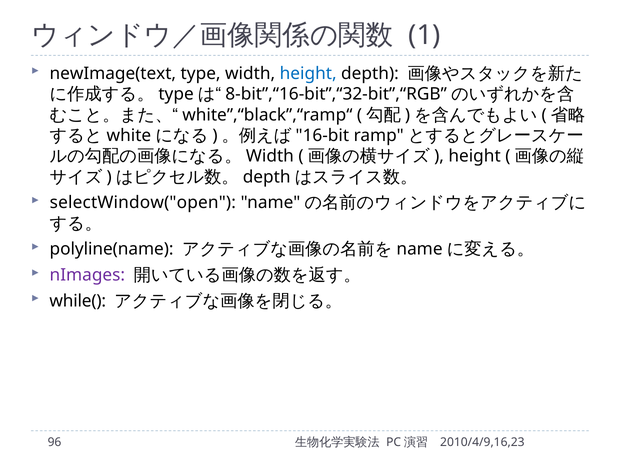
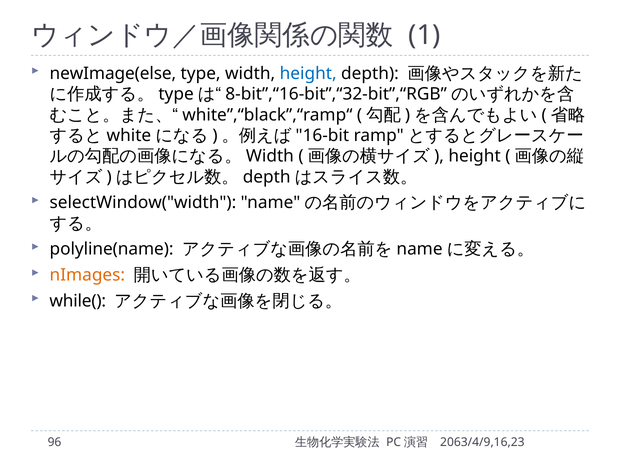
newImage(text: newImage(text -> newImage(else (113, 74)
selectWindow("open: selectWindow("open -> selectWindow("width (143, 203)
nImages colour: purple -> orange (87, 275)
2010/4/9,16,23: 2010/4/9,16,23 -> 2063/4/9,16,23 (482, 442)
